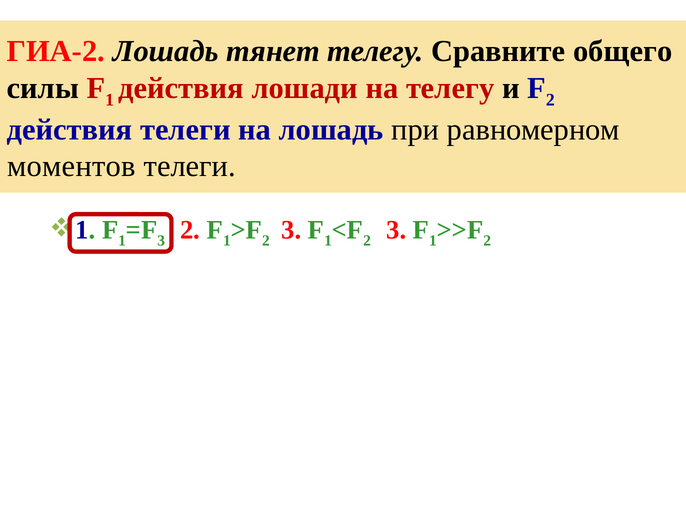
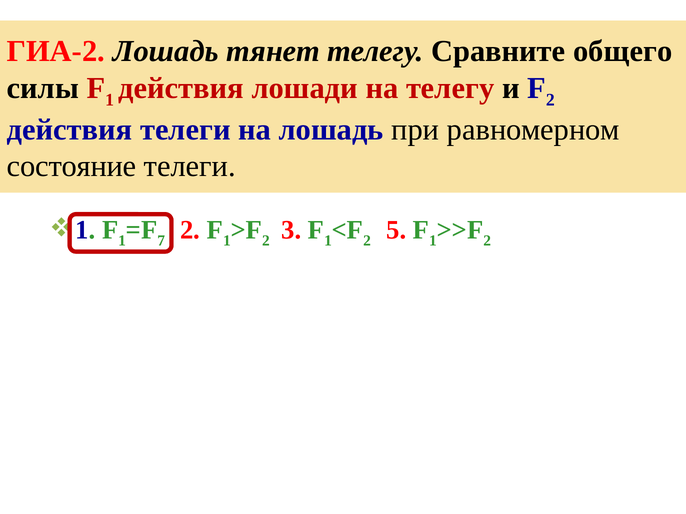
моментов: моментов -> состояние (72, 166)
3: 3 -> 7 (161, 241)
3: 3 -> 5 (396, 230)
